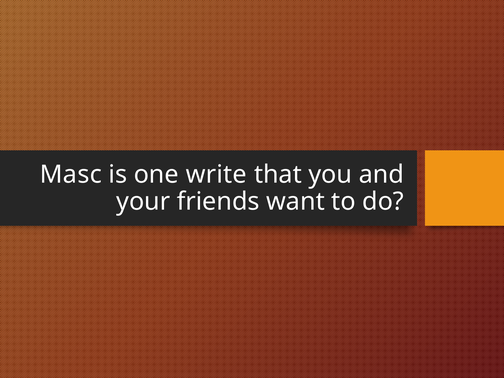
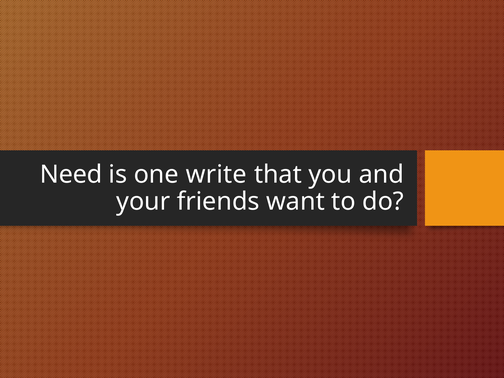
Masc: Masc -> Need (71, 174)
